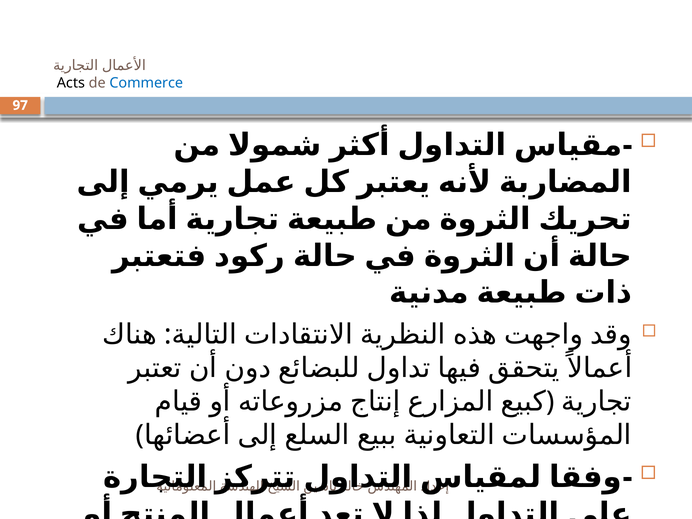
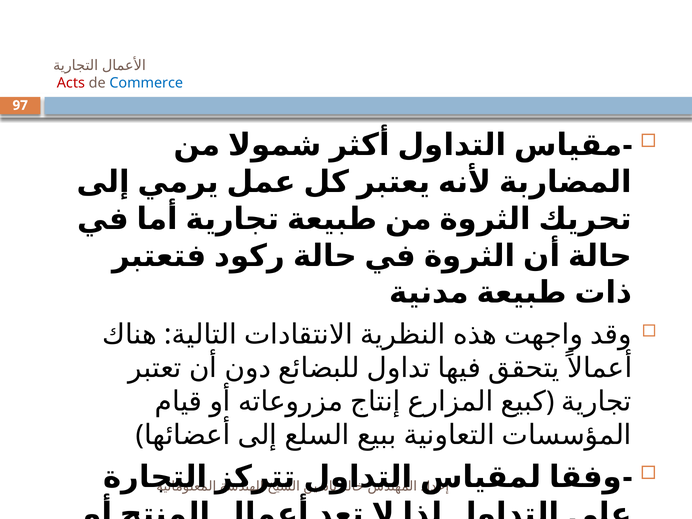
Acts colour: black -> red (71, 83)
